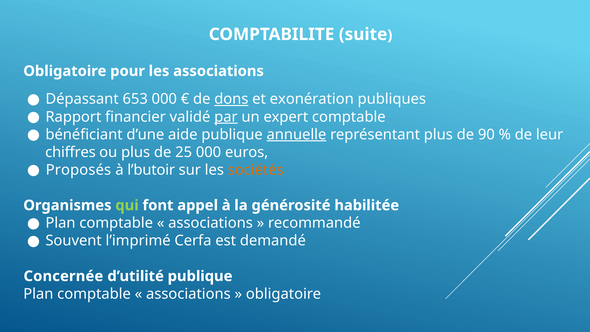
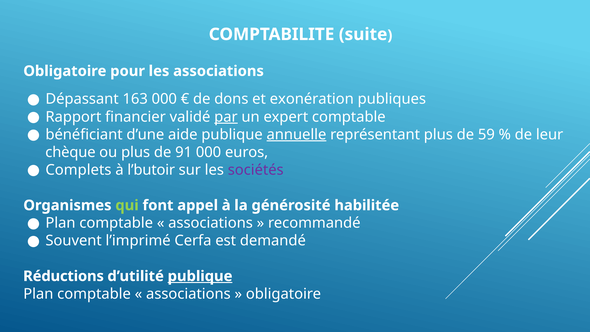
653: 653 -> 163 (135, 99)
dons underline: present -> none (231, 99)
90: 90 -> 59 (486, 134)
chiffres: chiffres -> chèque (70, 152)
25: 25 -> 91 (184, 152)
Proposés: Proposés -> Complets (78, 170)
sociétés colour: orange -> purple (256, 170)
Concernée: Concernée -> Réductions (64, 276)
publique underline: none -> present (200, 276)
